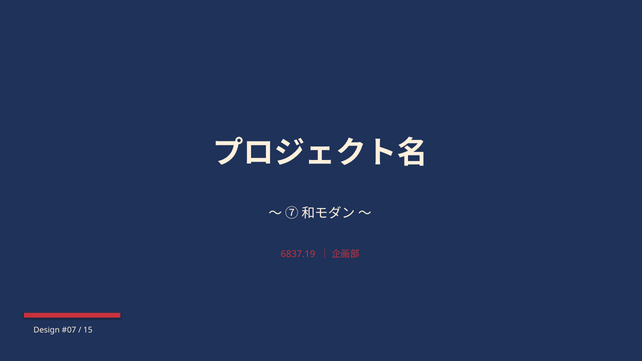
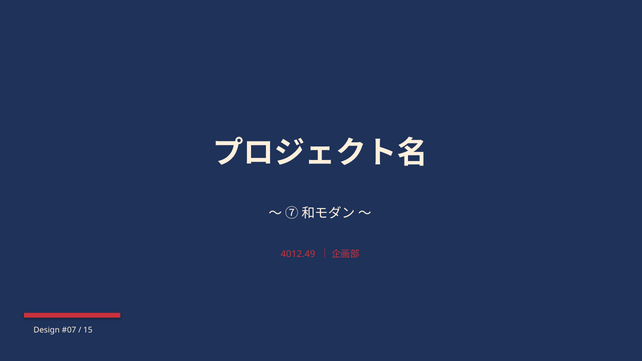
6837.19: 6837.19 -> 4012.49 (298, 254)
